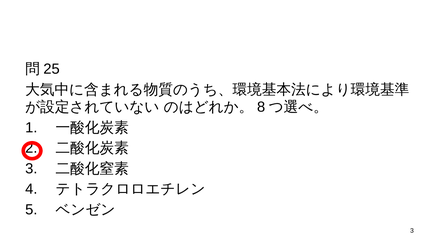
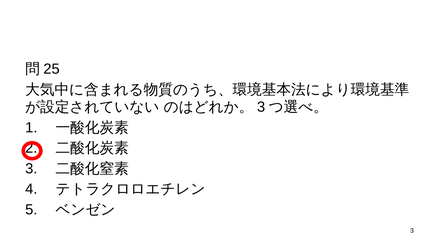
8: 8 -> 3 (261, 107)
